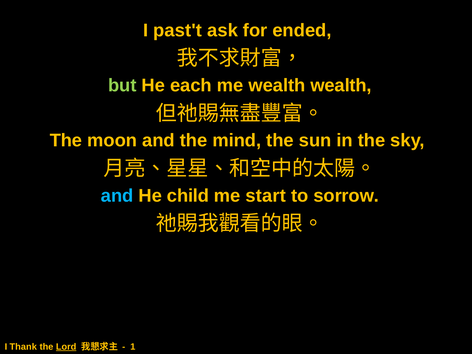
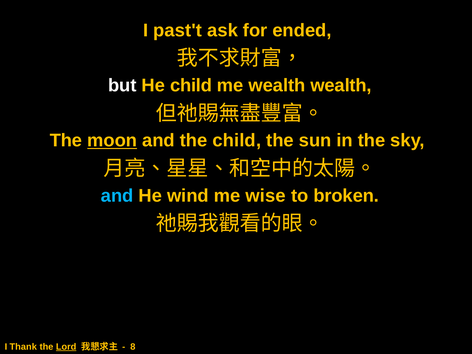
but colour: light green -> white (122, 85)
He each: each -> child (191, 85)
moon underline: none -> present (112, 141)
the mind: mind -> child (237, 141)
child: child -> wind (188, 196)
start: start -> wise (266, 196)
sorrow: sorrow -> broken (346, 196)
1: 1 -> 8 (133, 347)
